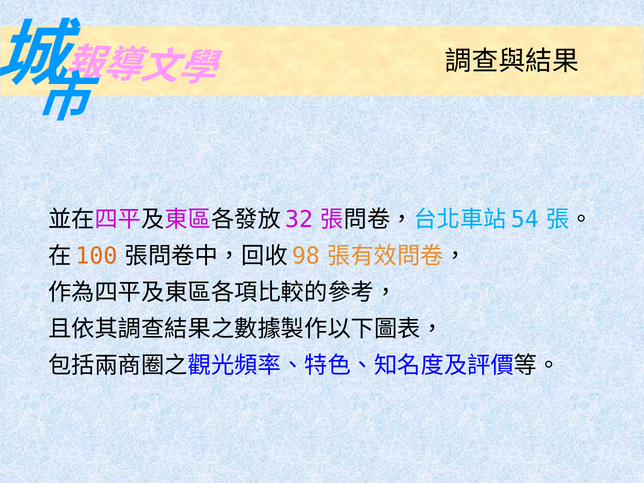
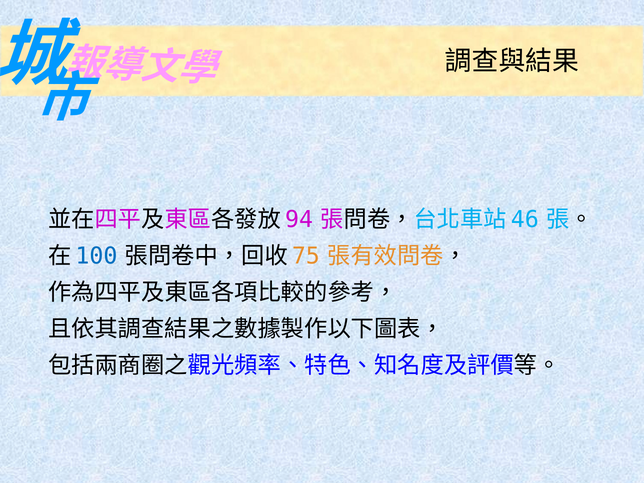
32: 32 -> 94 (299, 220)
54: 54 -> 46 (525, 220)
100 colour: orange -> blue (96, 256)
98: 98 -> 75 (306, 256)
